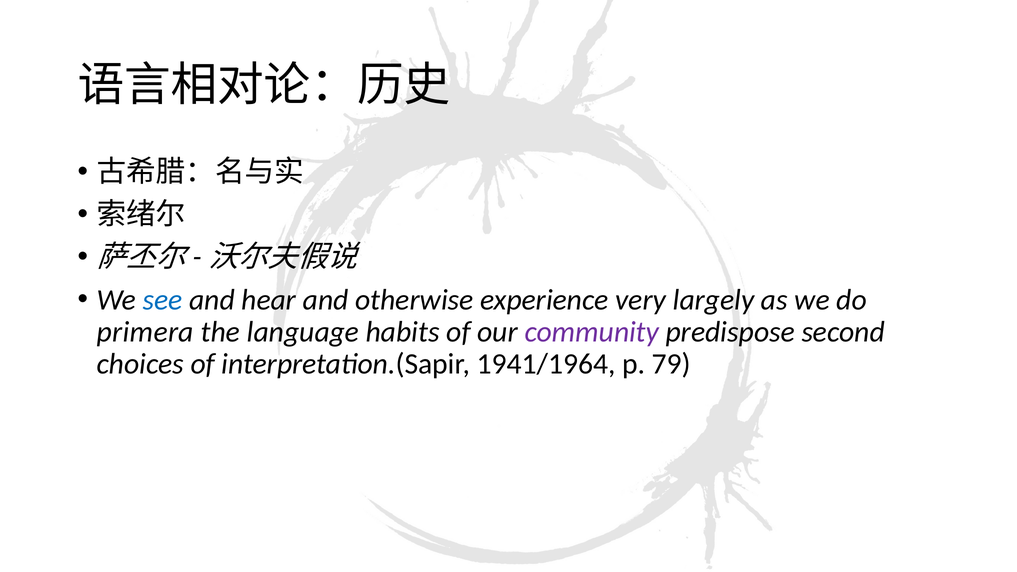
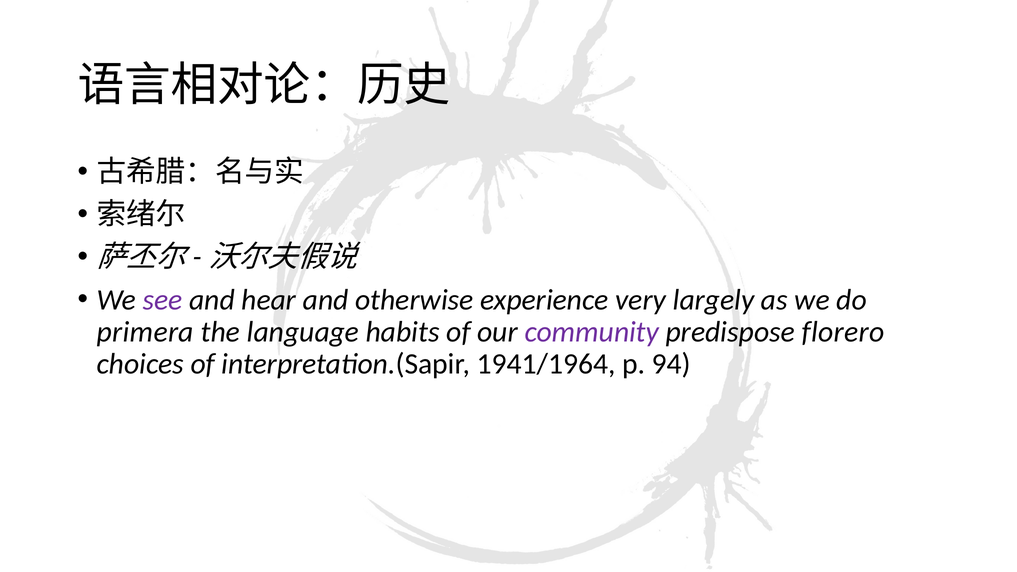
see colour: blue -> purple (162, 300)
second: second -> florero (843, 332)
79: 79 -> 94 (671, 364)
